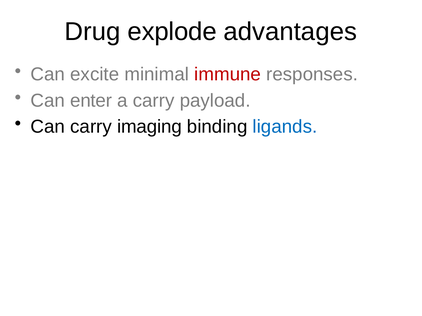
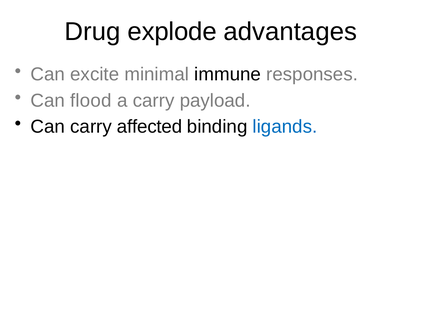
immune colour: red -> black (228, 74)
enter: enter -> flood (91, 101)
imaging: imaging -> affected (150, 127)
